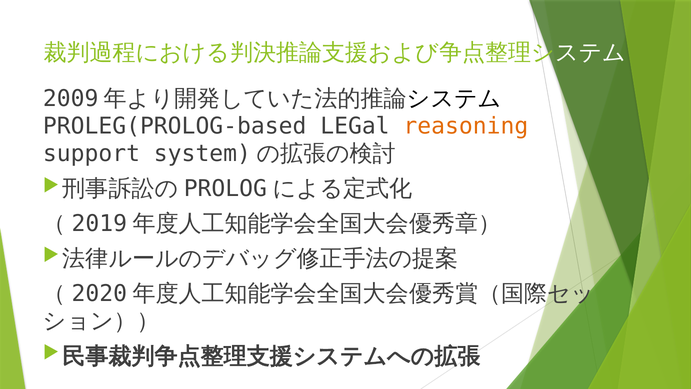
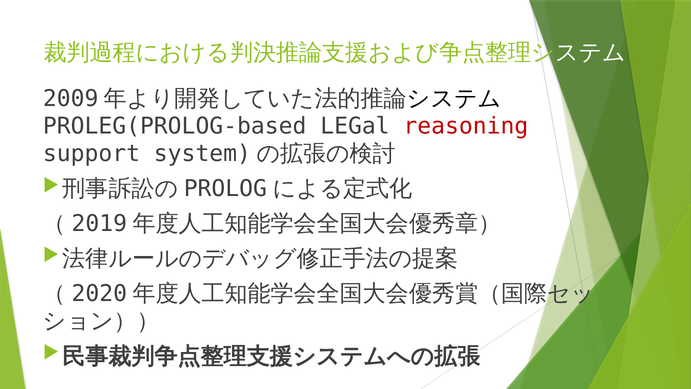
reasoning colour: orange -> red (466, 126)
